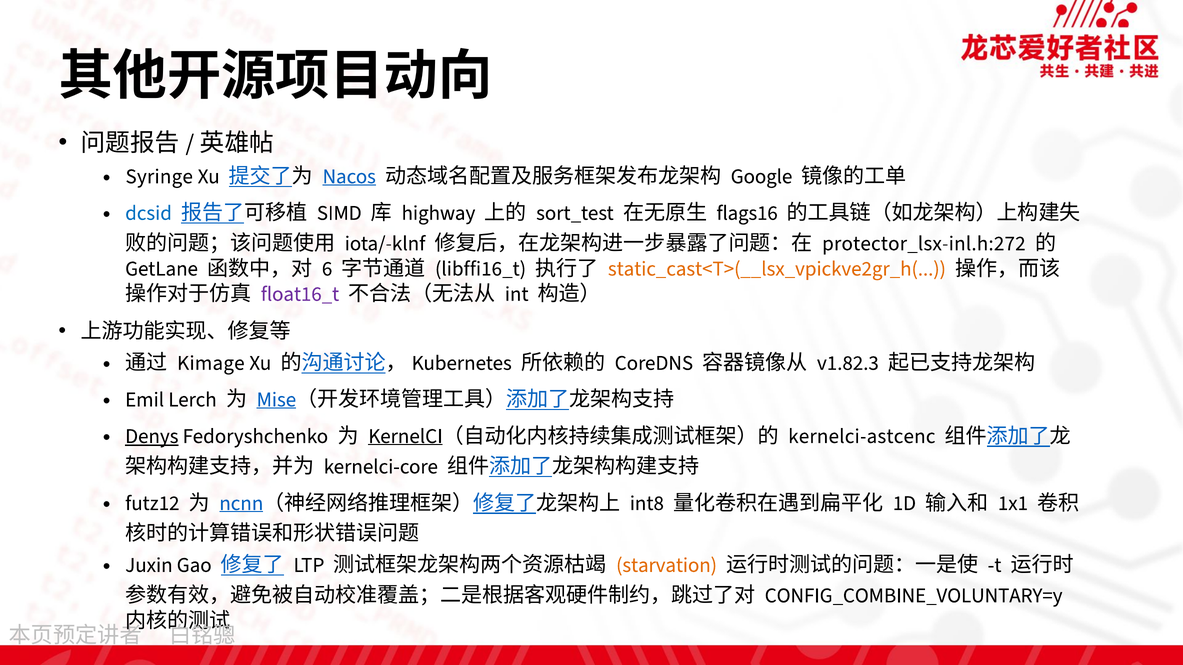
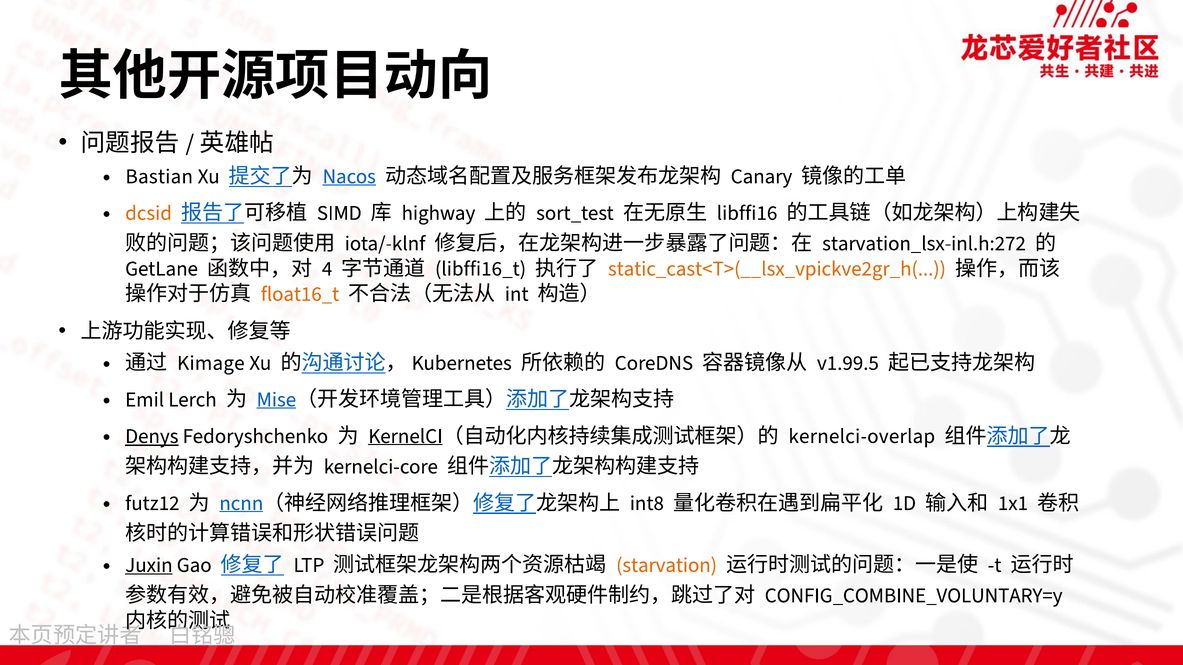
Syringe: Syringe -> Bastian (159, 176)
Google: Google -> Canary (761, 176)
dcsid colour: blue -> orange (149, 213)
flags16: flags16 -> libffi16 (747, 213)
protector_lsx-inl.h:272: protector_lsx-inl.h:272 -> starvation_lsx-inl.h:272 (924, 244)
6: 6 -> 4 (327, 269)
float16_t colour: purple -> orange (300, 294)
v1.82.3: v1.82.3 -> v1.99.5 (848, 363)
kernelci-astcenc: kernelci-astcenc -> kernelci-overlap (862, 436)
Juxin underline: none -> present (149, 565)
